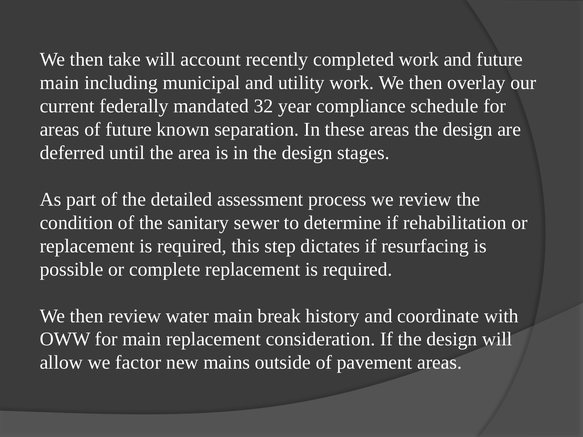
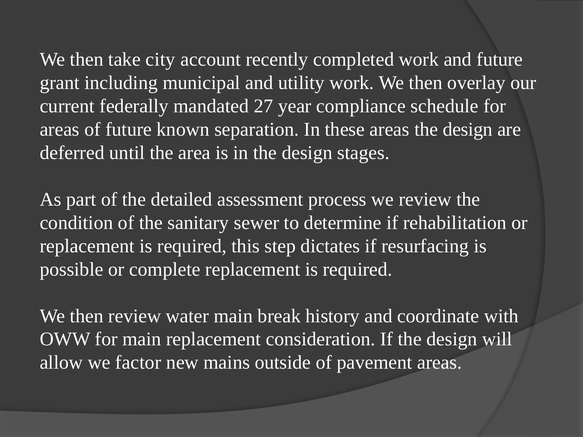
take will: will -> city (160, 60)
main: main -> grant (60, 83)
32: 32 -> 27 (263, 106)
